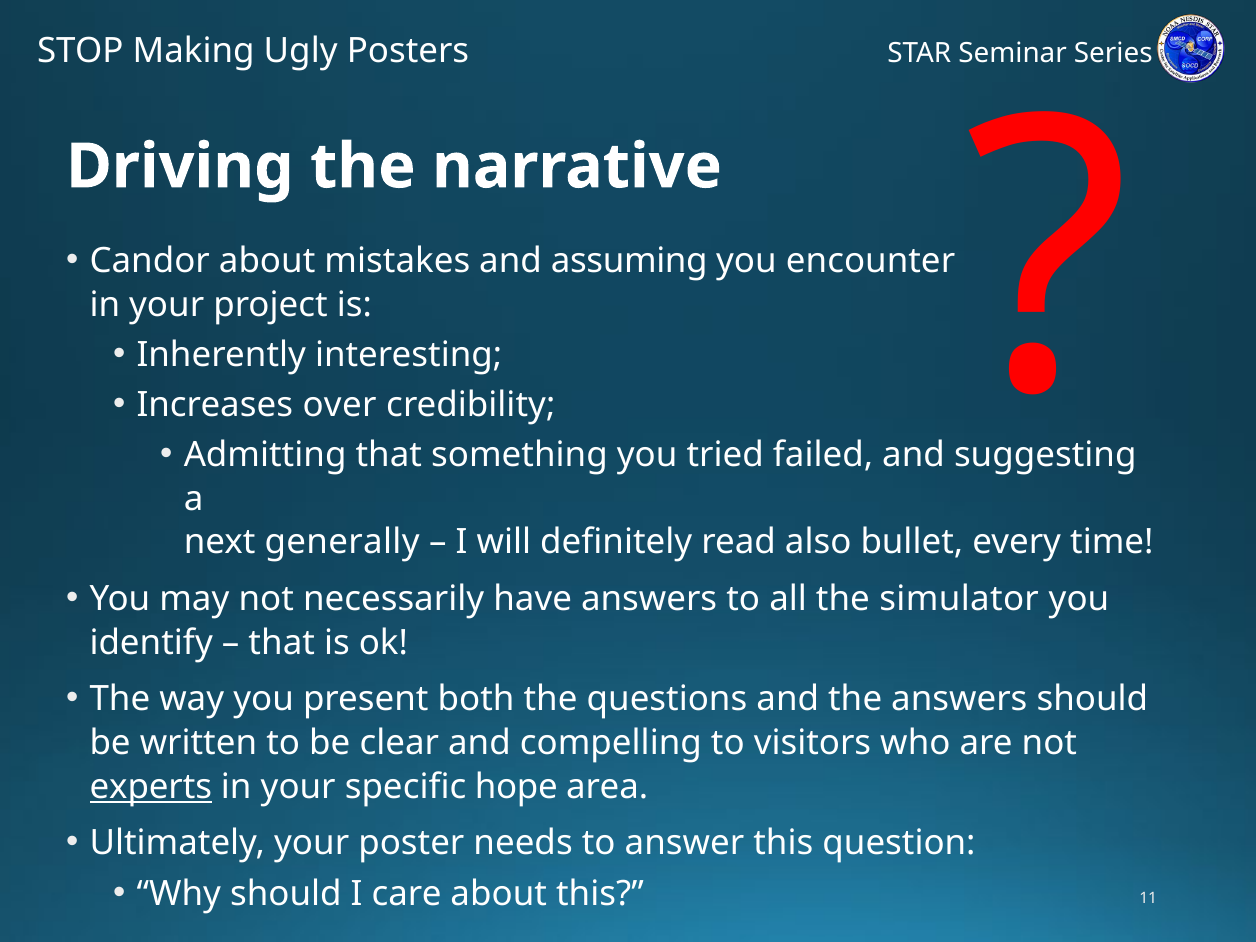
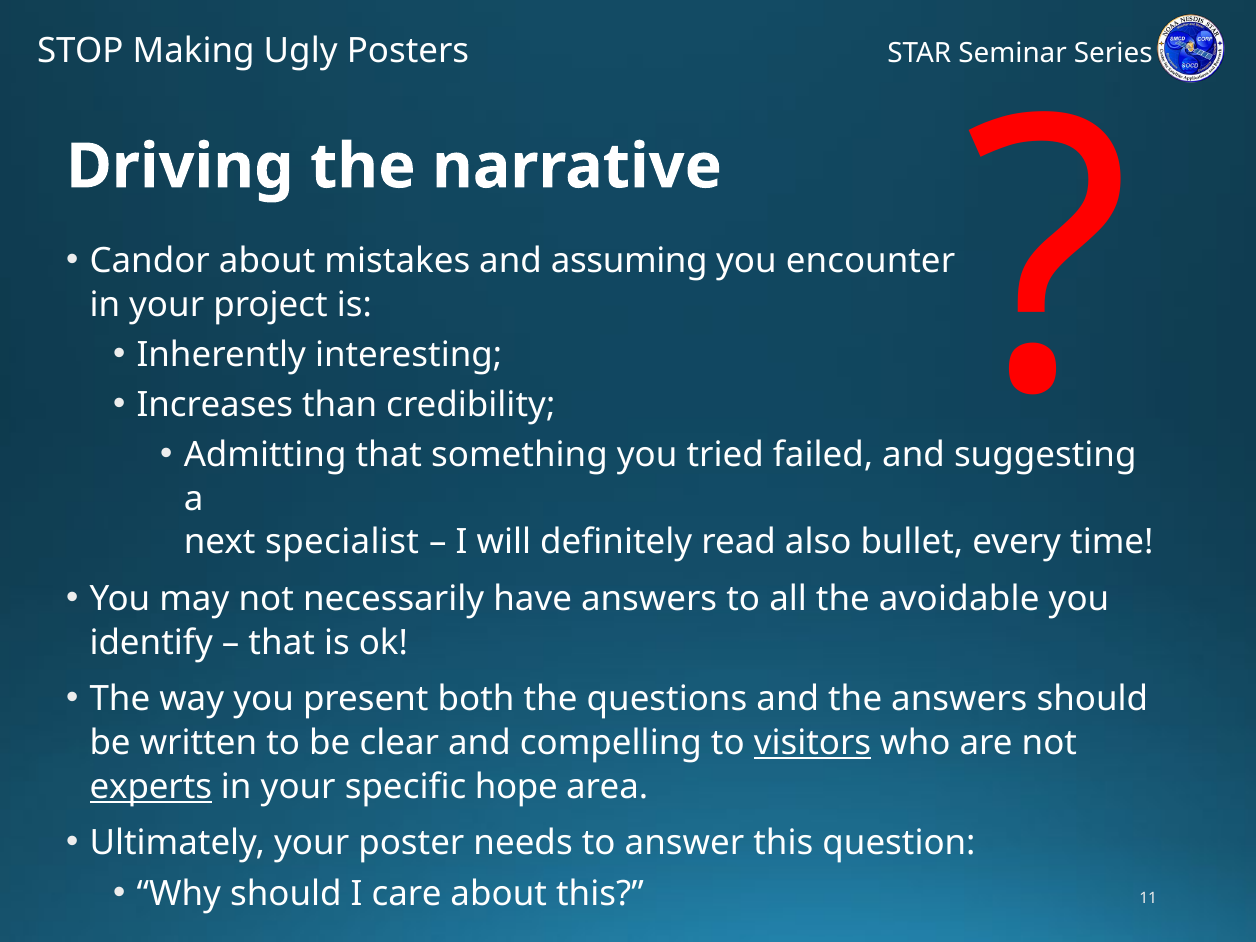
over: over -> than (340, 405)
generally: generally -> specialist (342, 542)
simulator: simulator -> avoidable (959, 599)
visitors underline: none -> present (813, 743)
